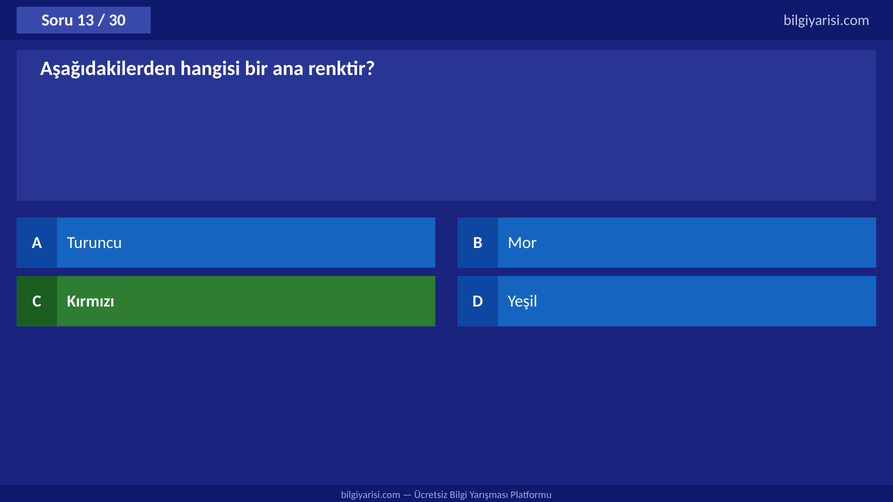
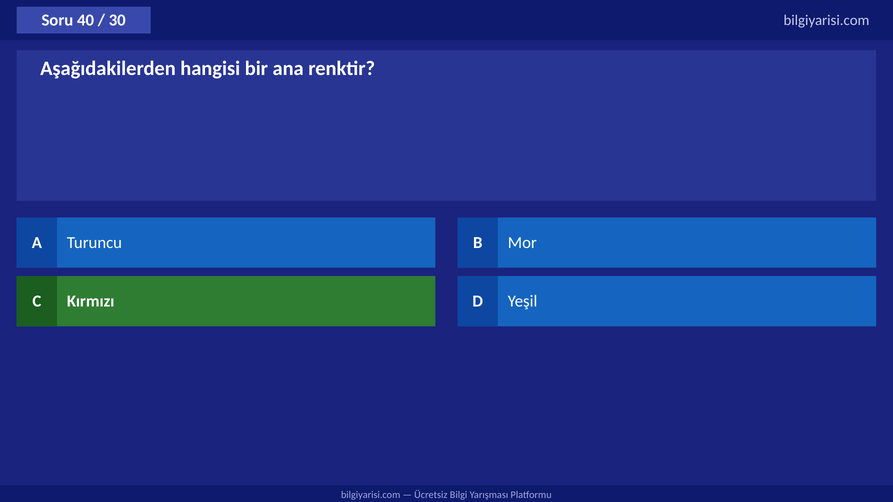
13: 13 -> 40 (86, 20)
